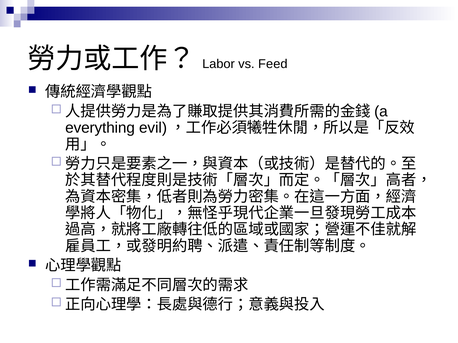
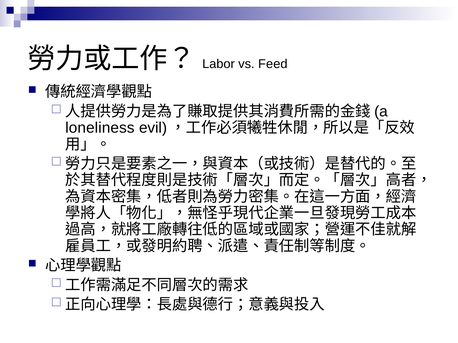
everything: everything -> loneliness (100, 128)
